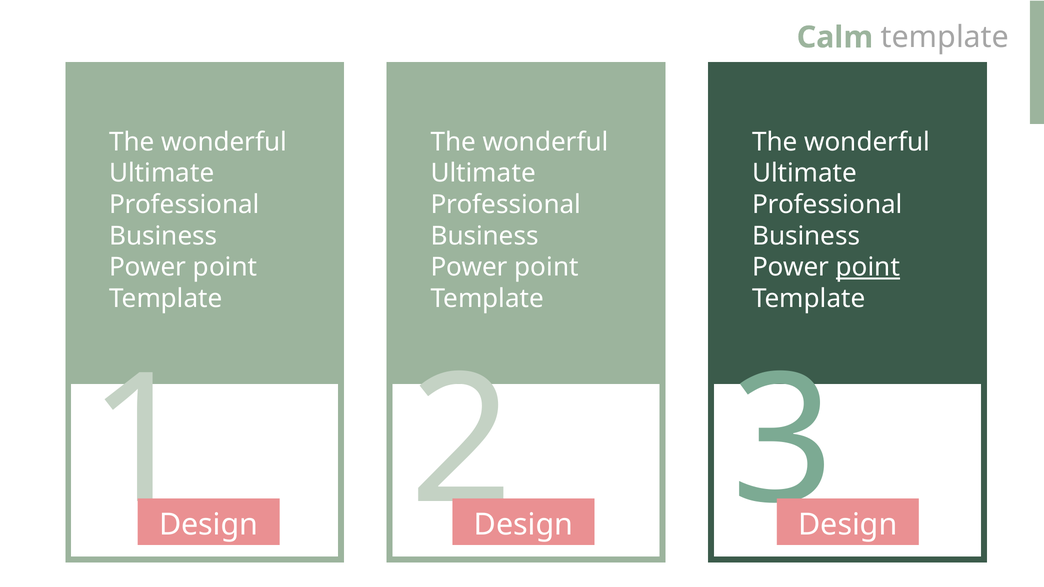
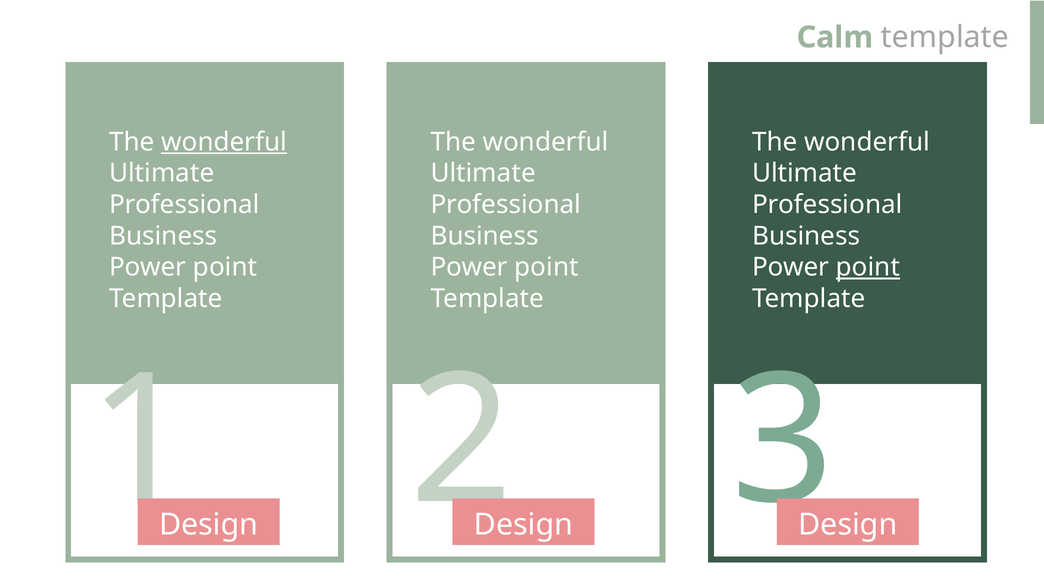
wonderful underline: none -> present (224, 142)
